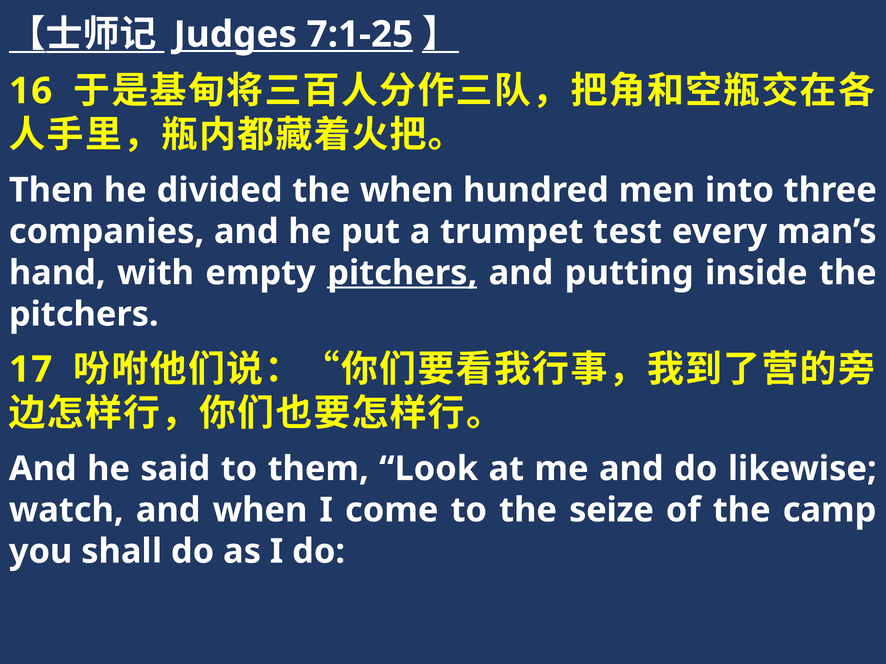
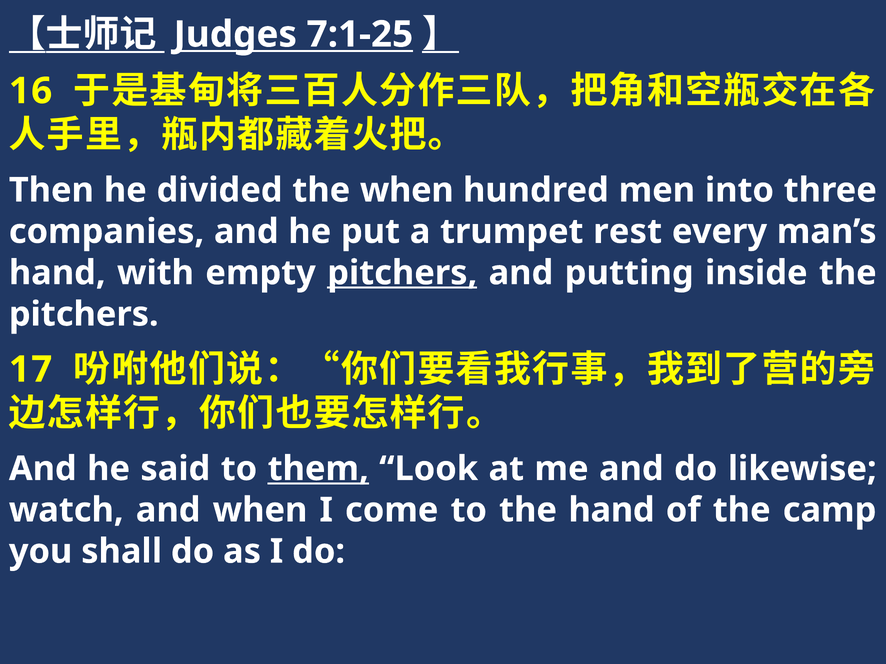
test: test -> rest (628, 232)
them underline: none -> present (318, 469)
the seize: seize -> hand (612, 510)
